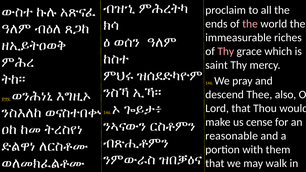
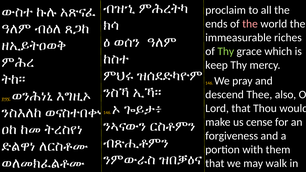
Thy colour: pink -> light green (226, 51)
saint: saint -> keep (217, 65)
reasonable: reasonable -> forgiveness (232, 136)
